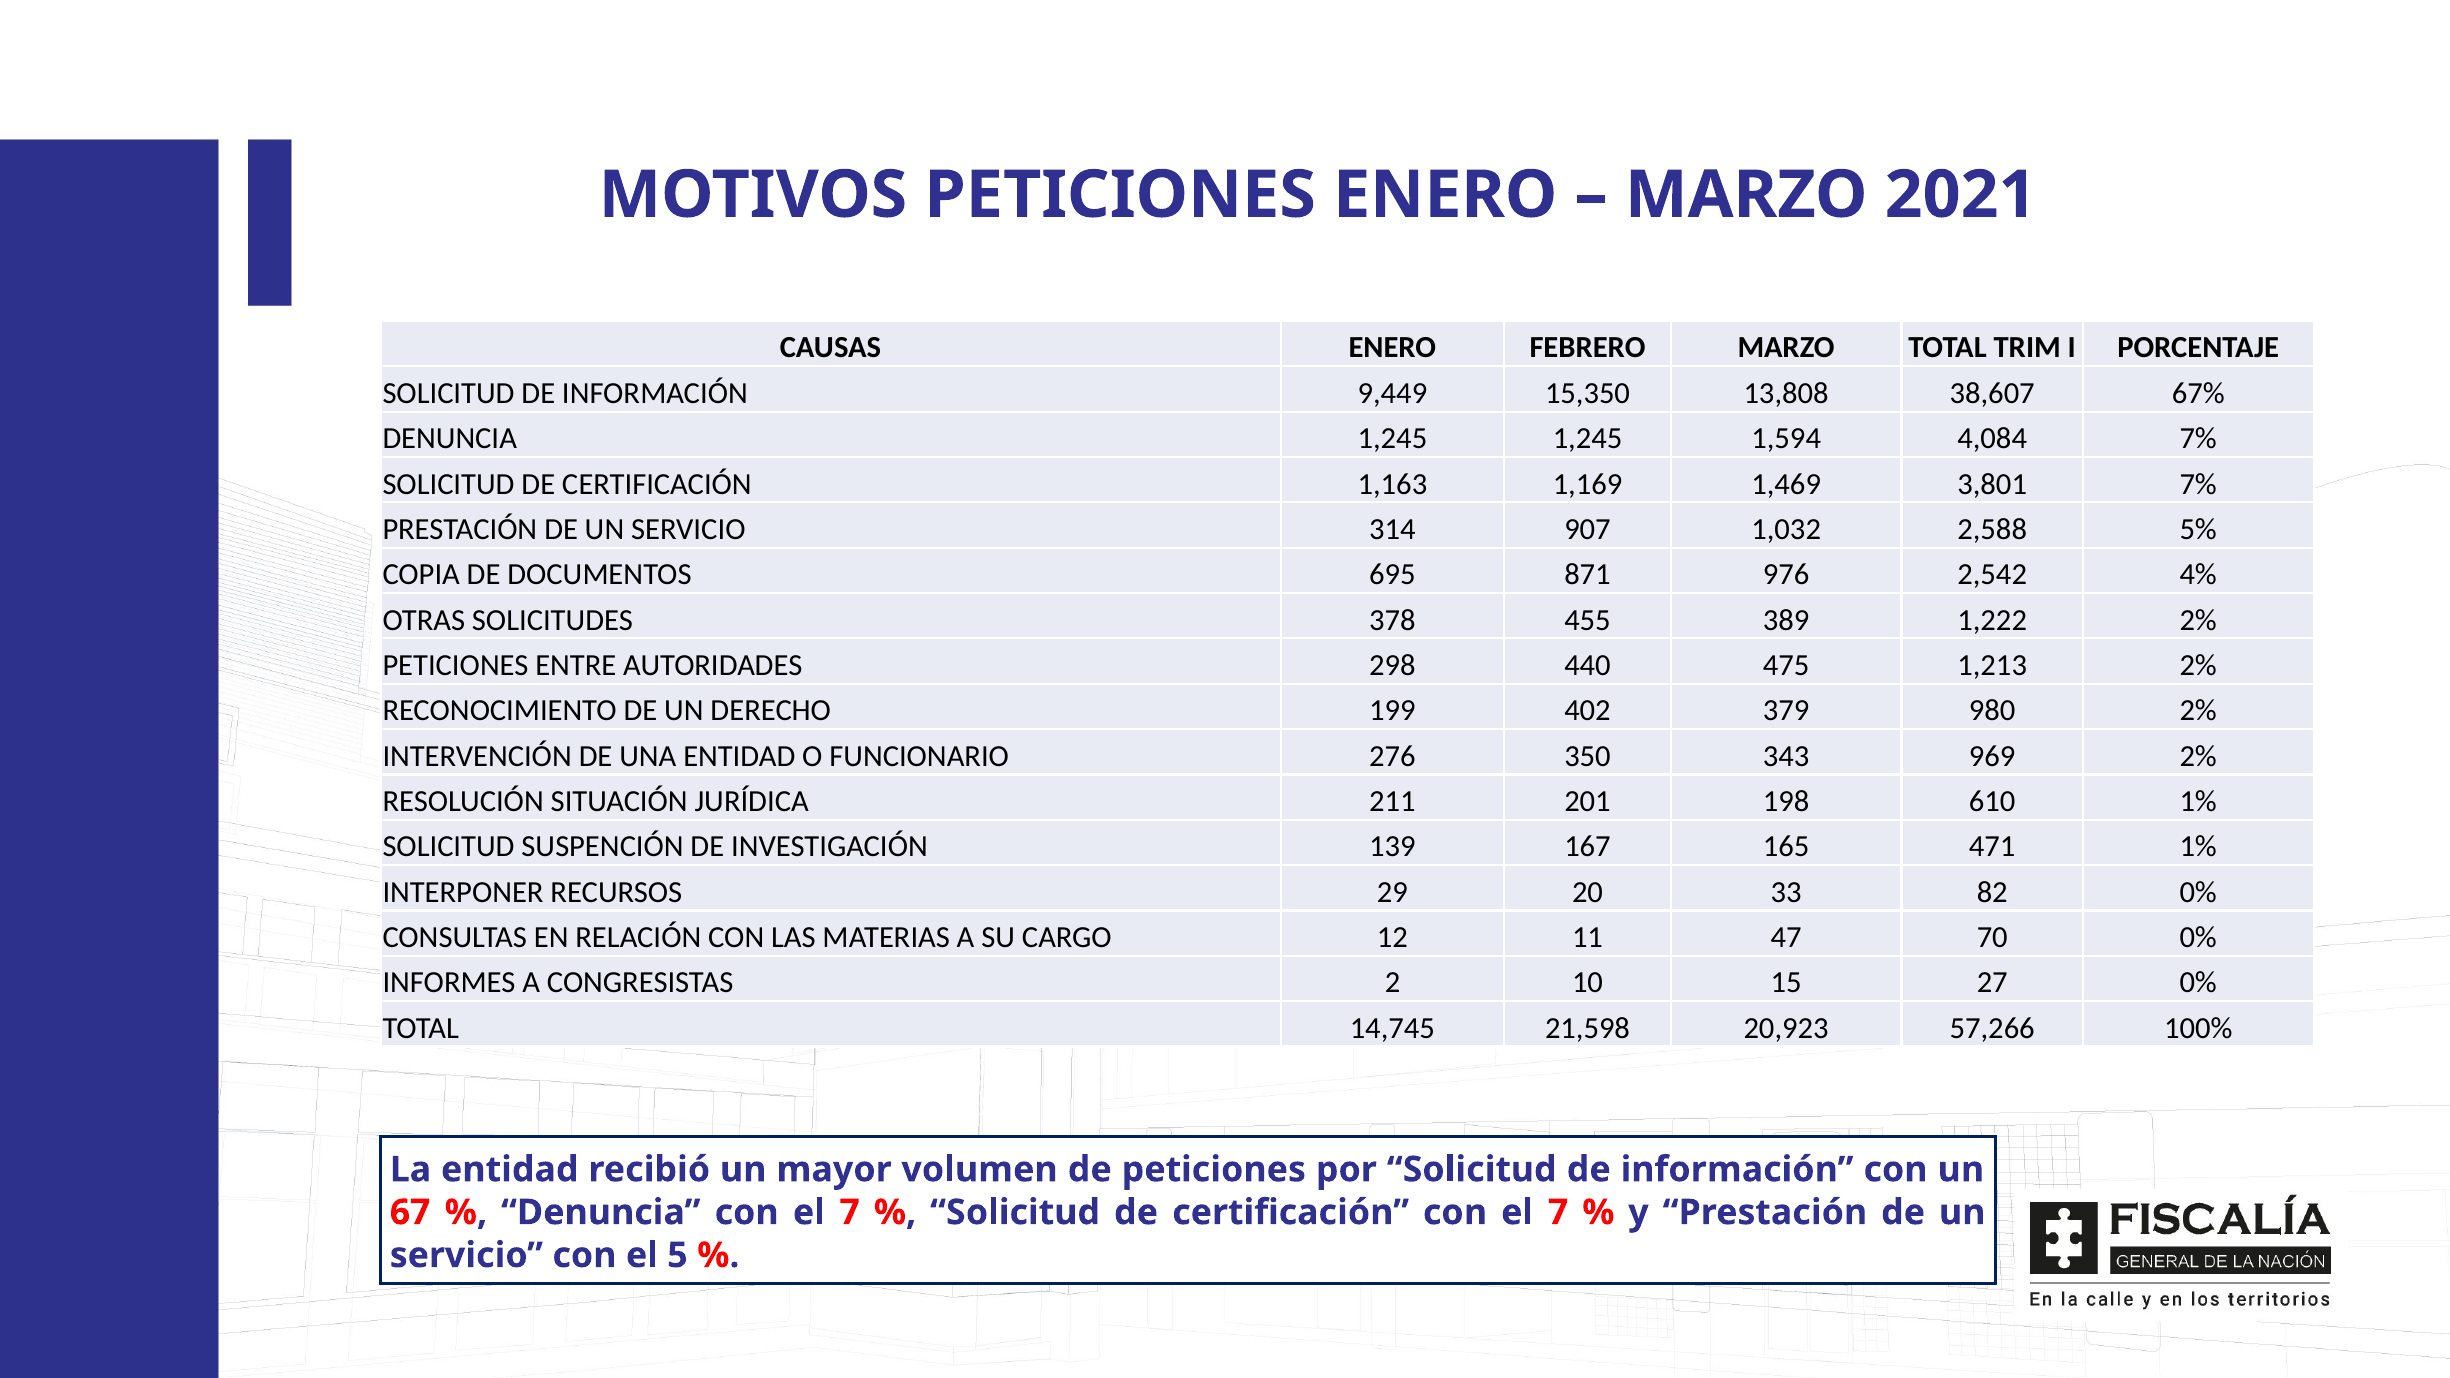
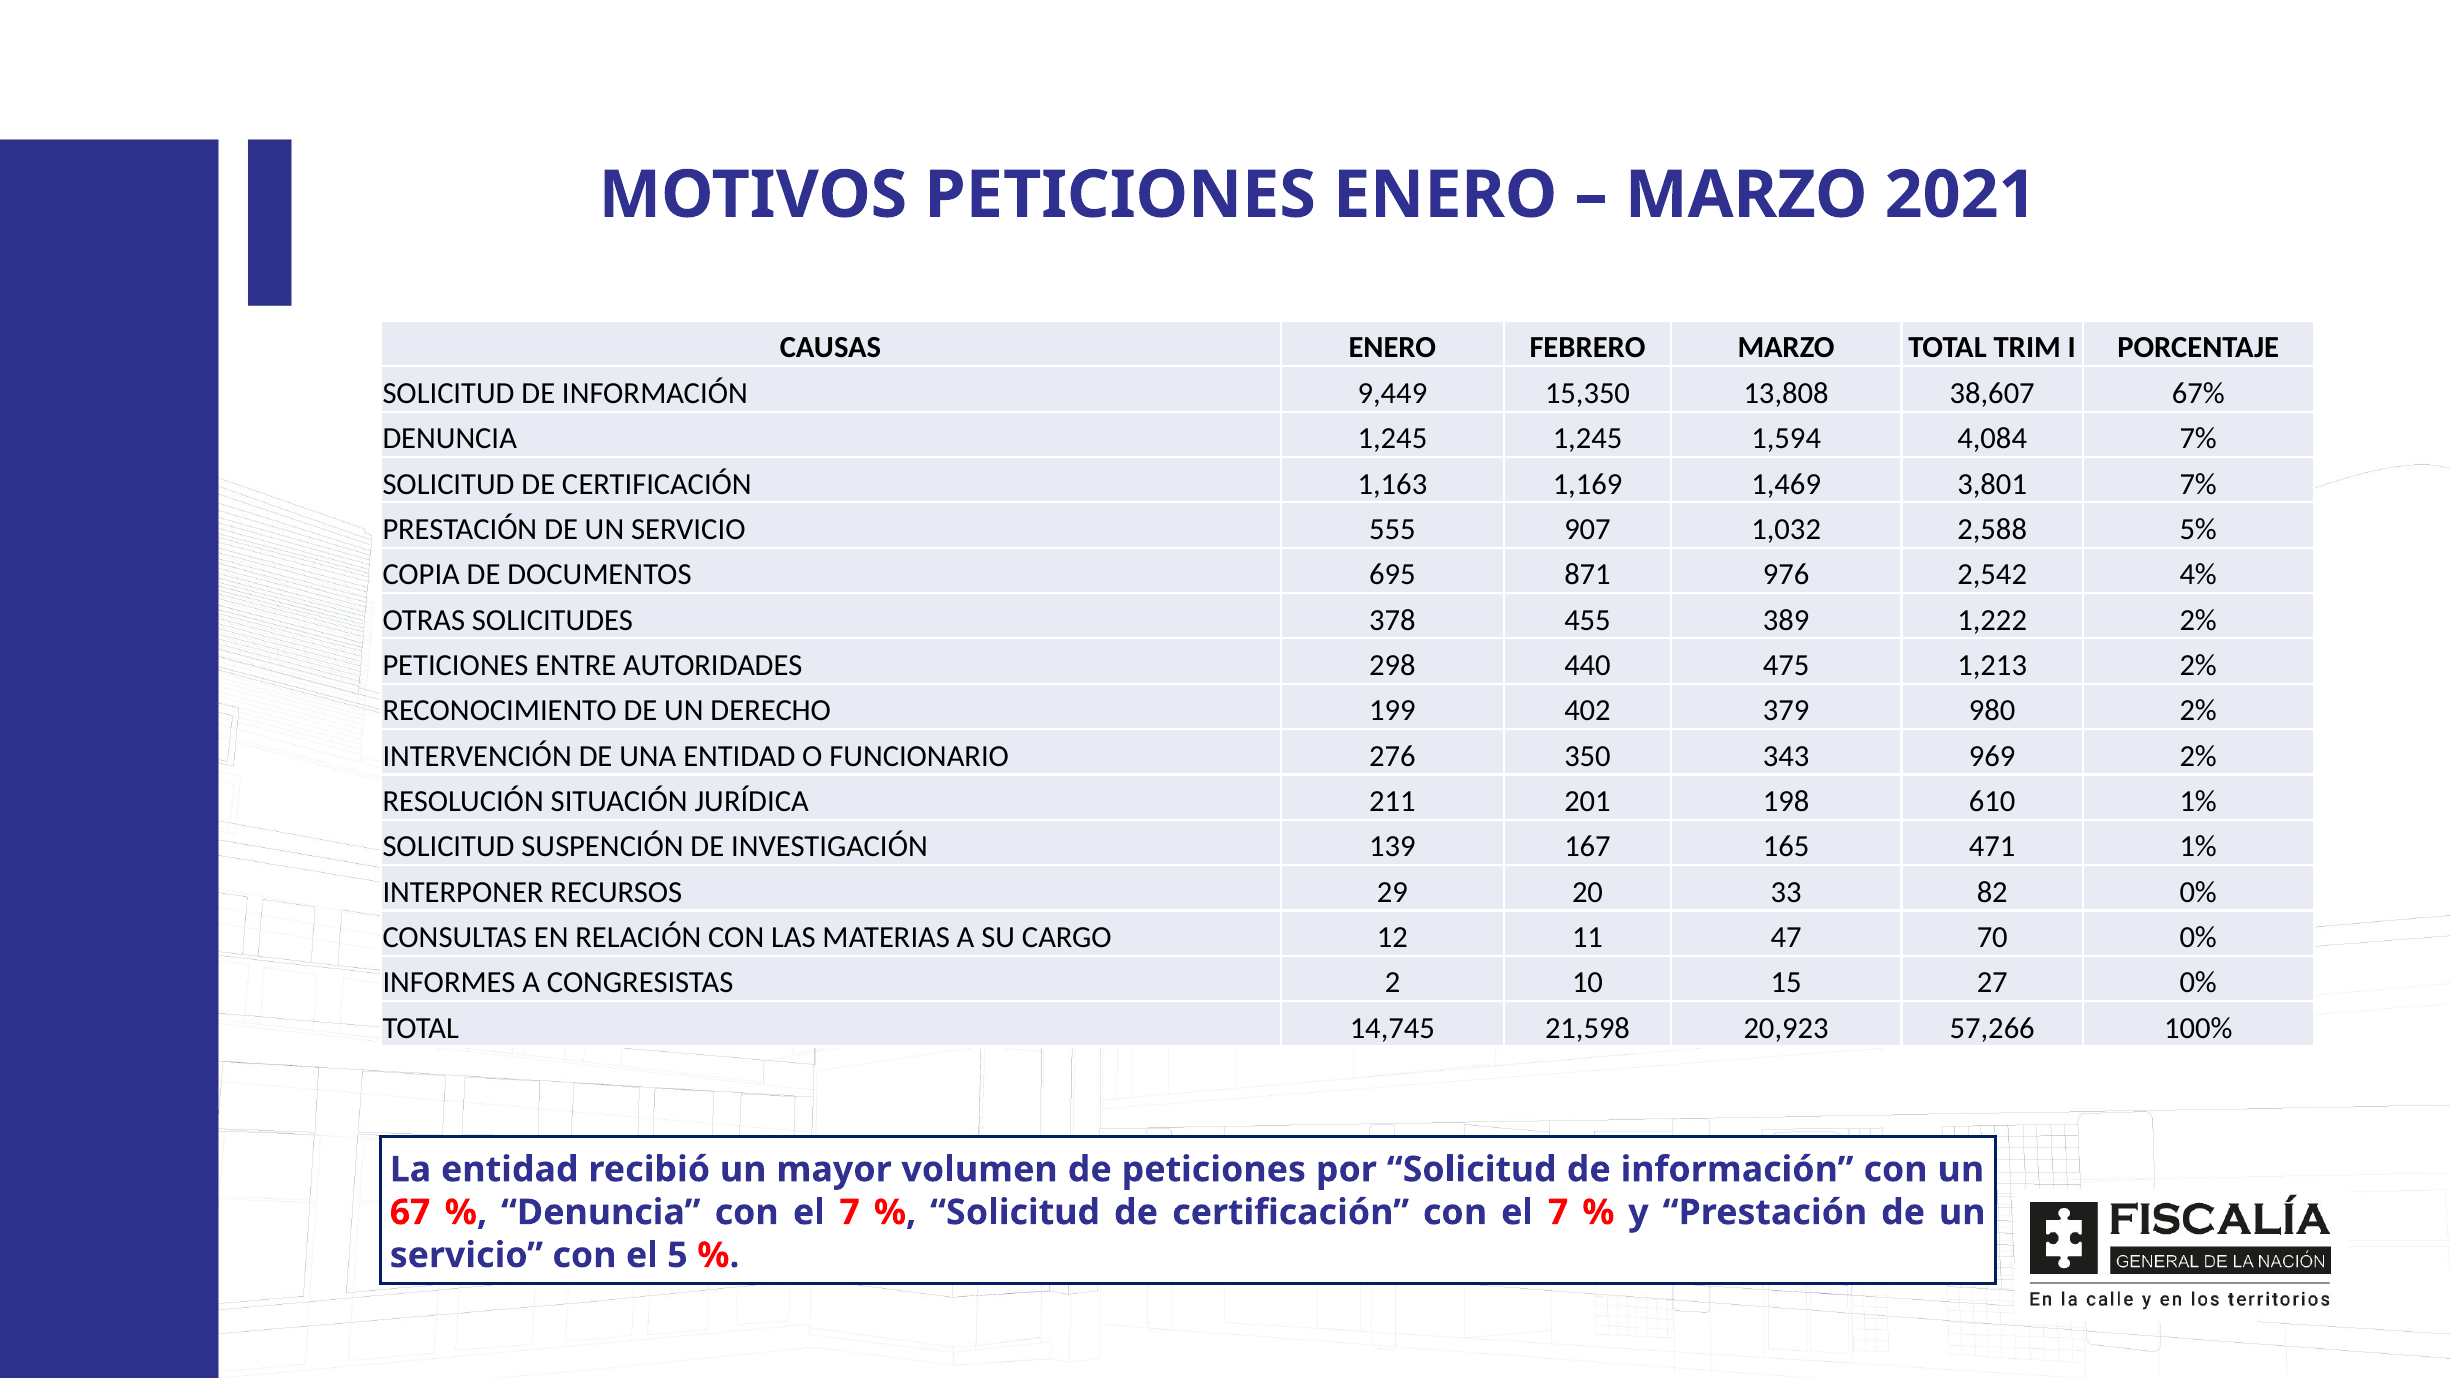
314: 314 -> 555 (1392, 529)
